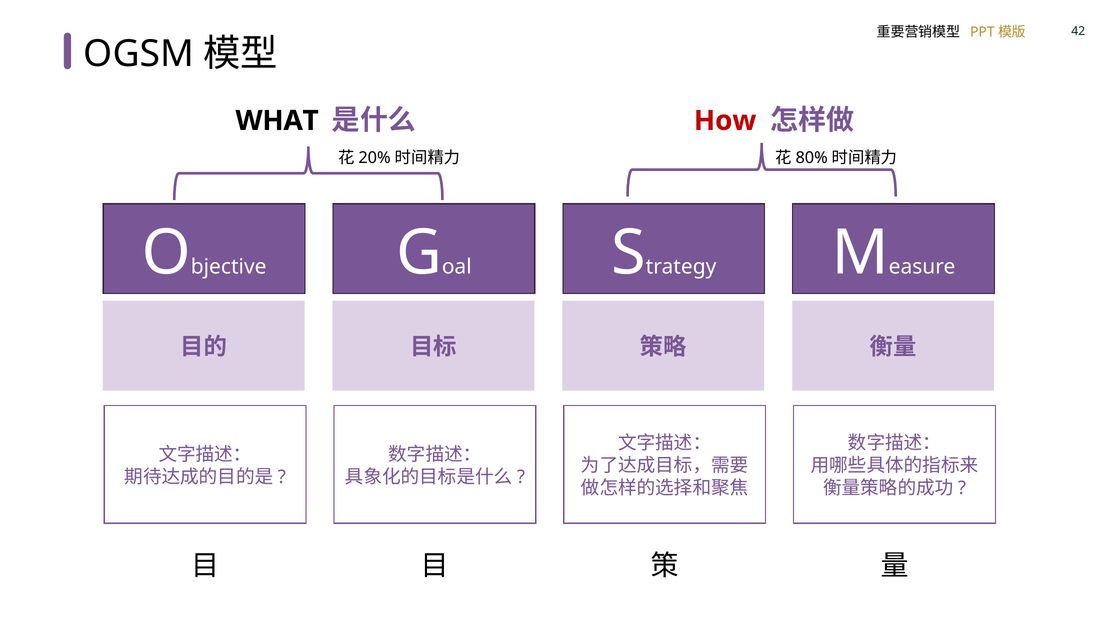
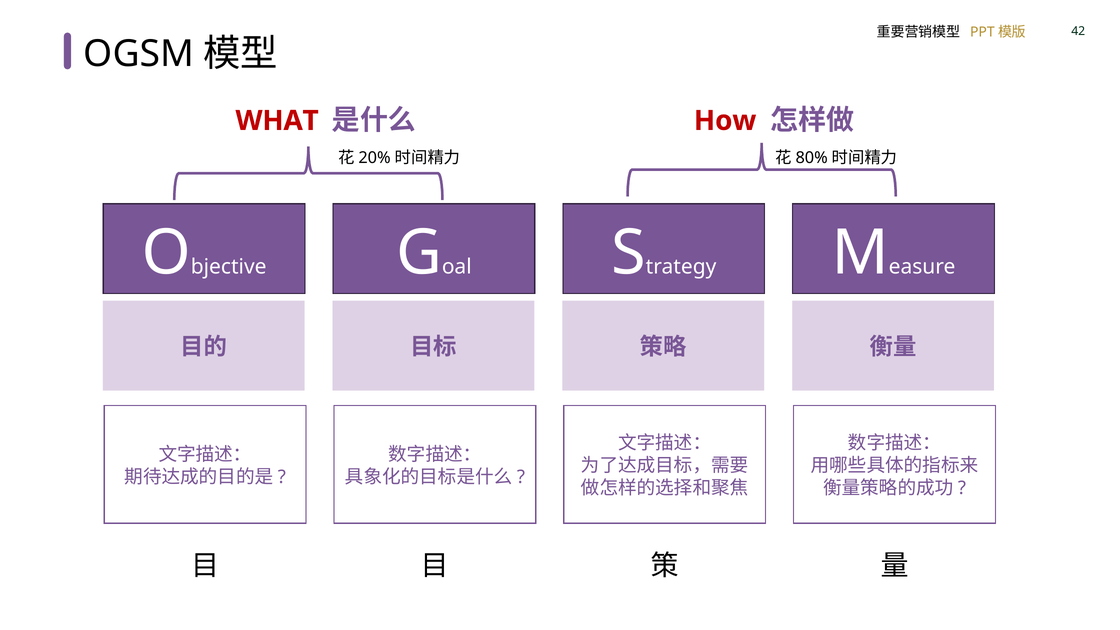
WHAT colour: black -> red (277, 121)
